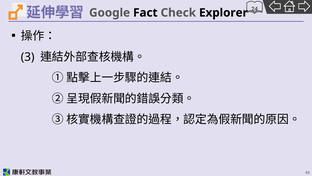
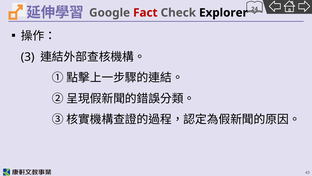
Fact colour: black -> red (145, 13)
